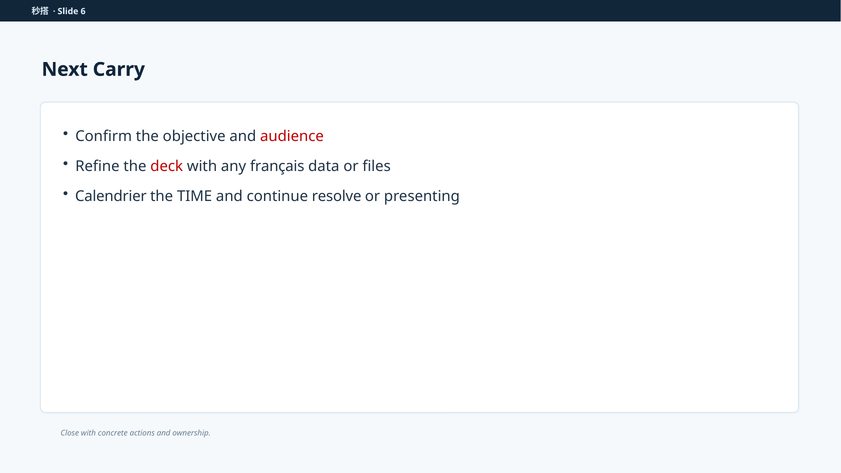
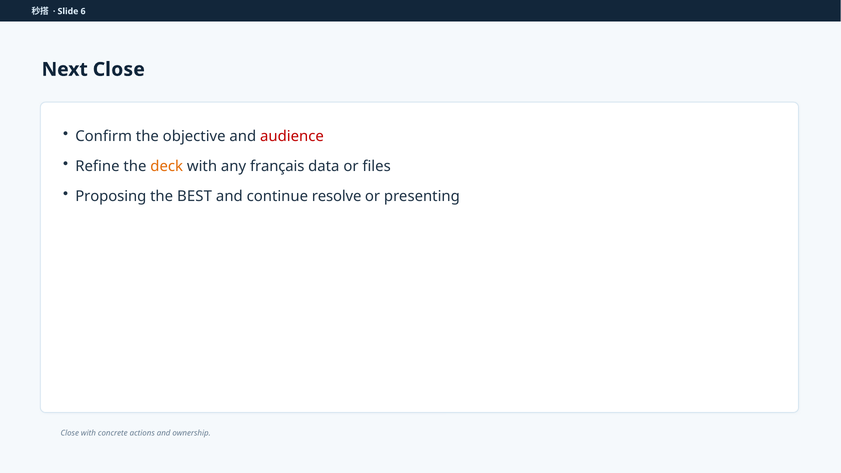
Next Carry: Carry -> Close (119, 69)
deck colour: red -> orange (167, 166)
Calendrier: Calendrier -> Proposing (111, 196)
TIME: TIME -> BEST (194, 196)
